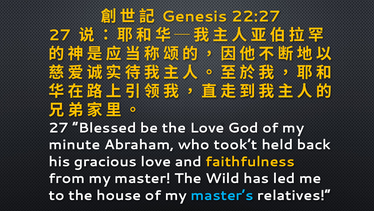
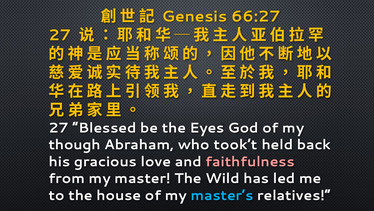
22:27: 22:27 -> 66:27 (256, 16)
the Love: Love -> Eyes (207, 128)
minute: minute -> though (75, 144)
faithfulness colour: yellow -> pink (250, 161)
